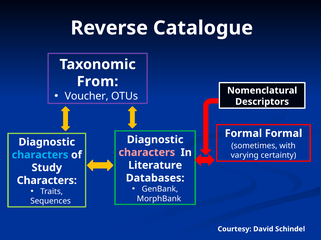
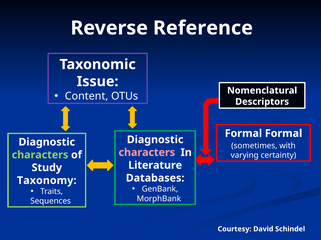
Catalogue: Catalogue -> Reference (203, 28)
From: From -> Issue (98, 82)
Voucher: Voucher -> Content (87, 96)
characters colour: light blue -> light green (40, 155)
Characters: Characters -> Taxonomy (47, 181)
